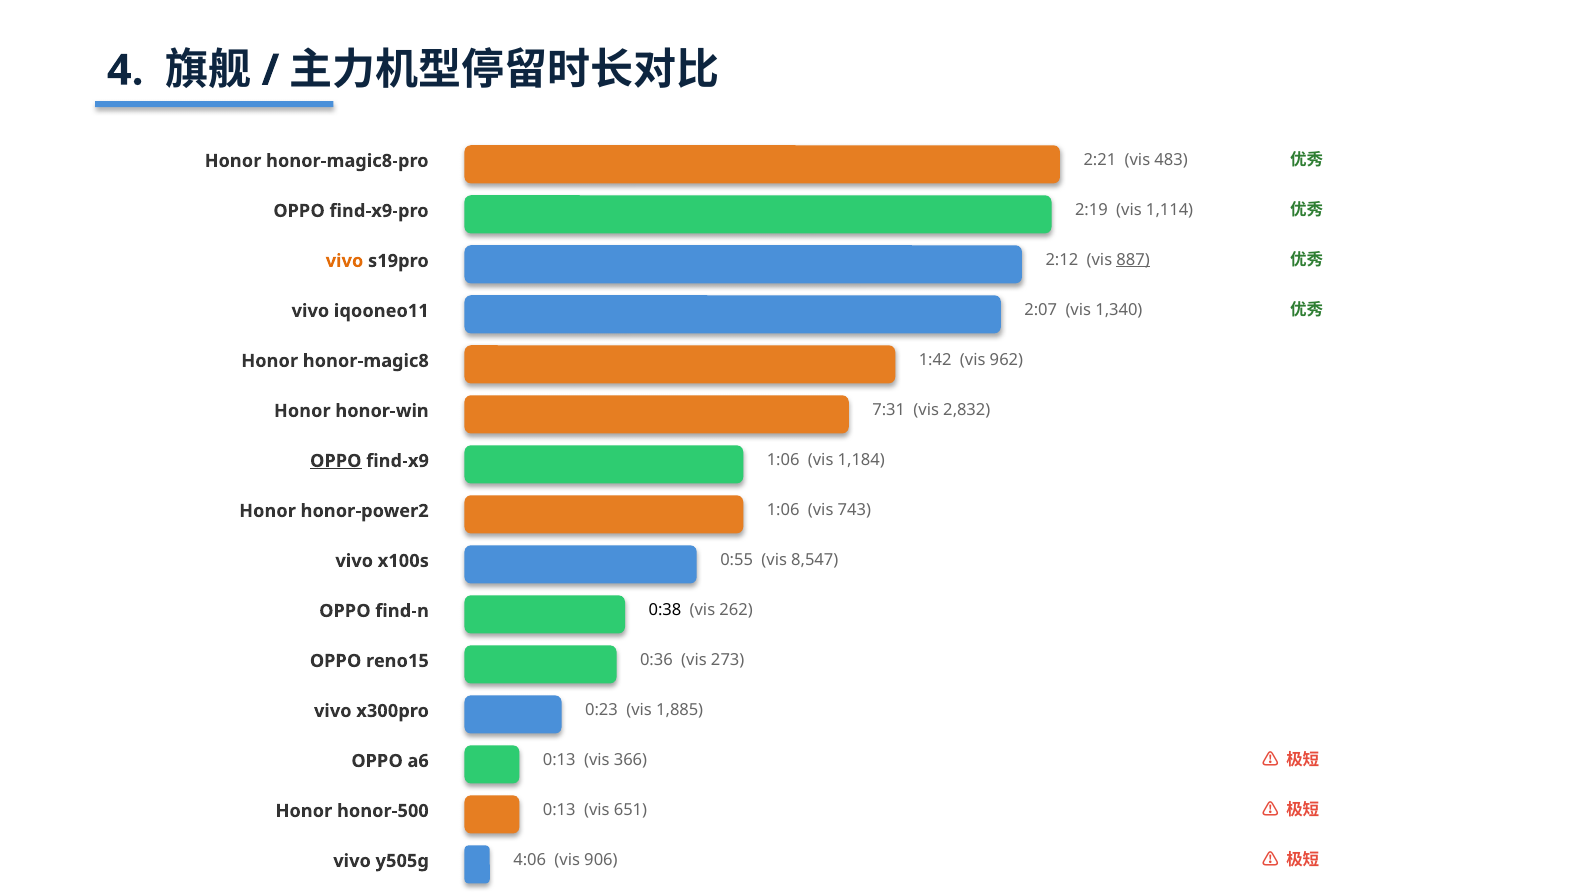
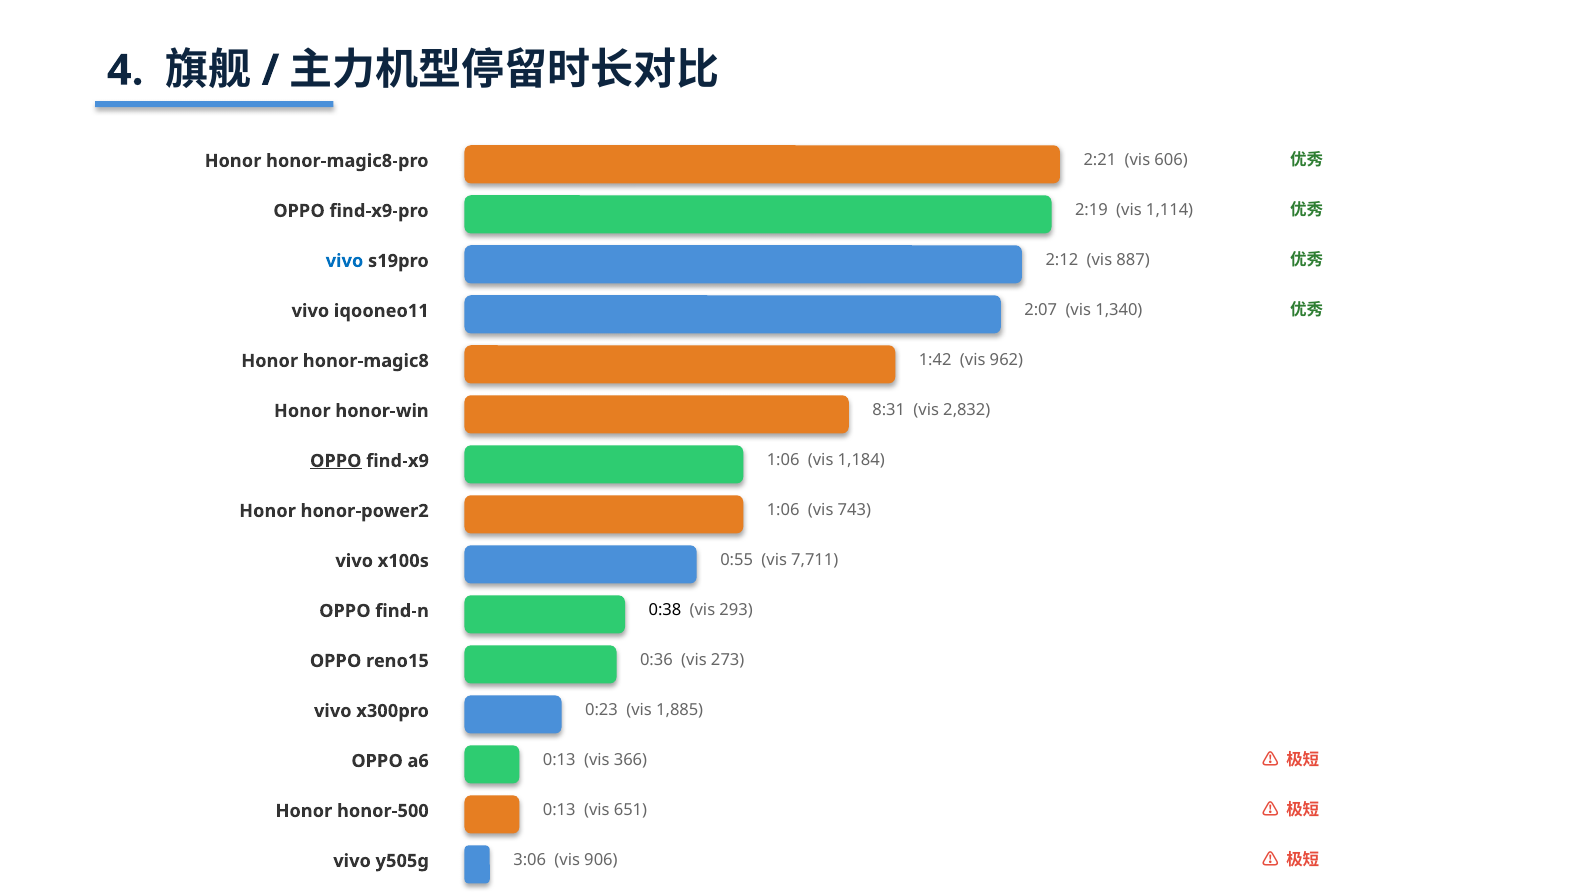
483: 483 -> 606 (1171, 160)
vivo colour: orange -> blue (345, 261)
887 underline: present -> none (1133, 260)
7:31: 7:31 -> 8:31 (889, 410)
8,547: 8,547 -> 7,711 (815, 560)
262: 262 -> 293 (736, 610)
4:06: 4:06 -> 3:06 (530, 860)
